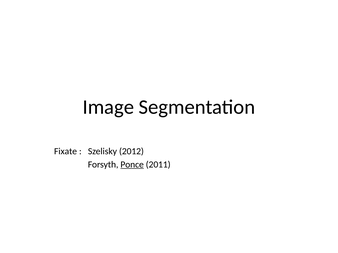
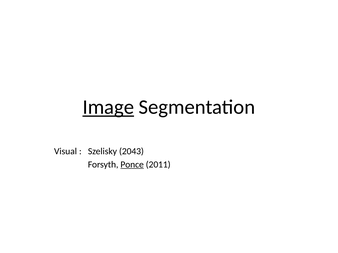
Image underline: none -> present (108, 107)
Fixate: Fixate -> Visual (66, 152)
2012: 2012 -> 2043 (131, 152)
